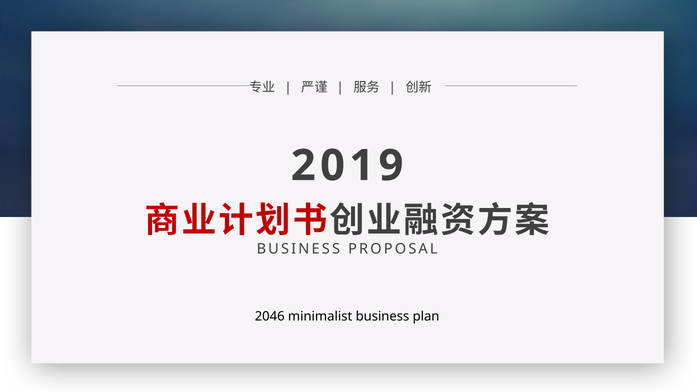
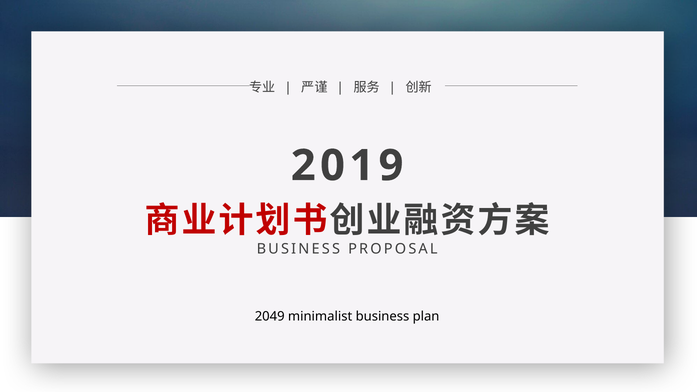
2046: 2046 -> 2049 (270, 316)
